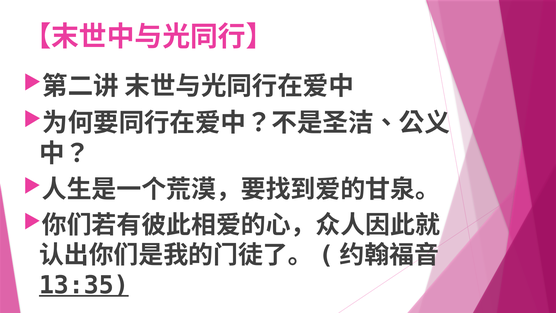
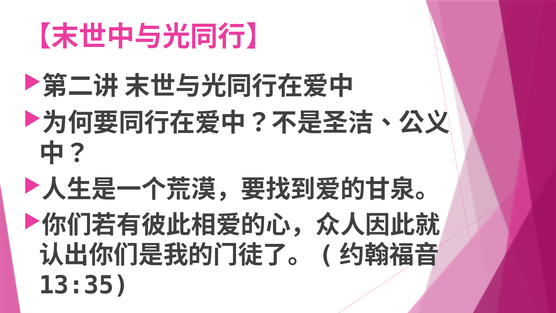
13:35 underline: present -> none (84, 285)
